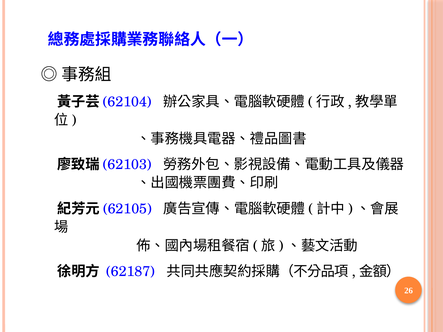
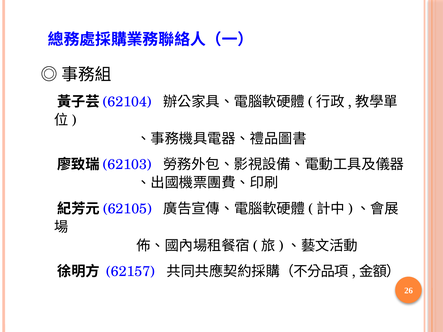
62187: 62187 -> 62157 (131, 272)
